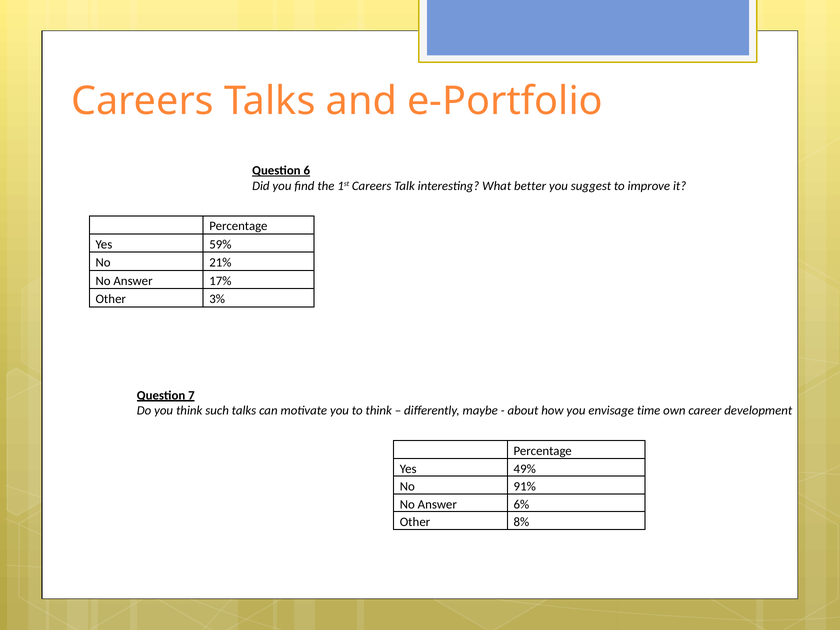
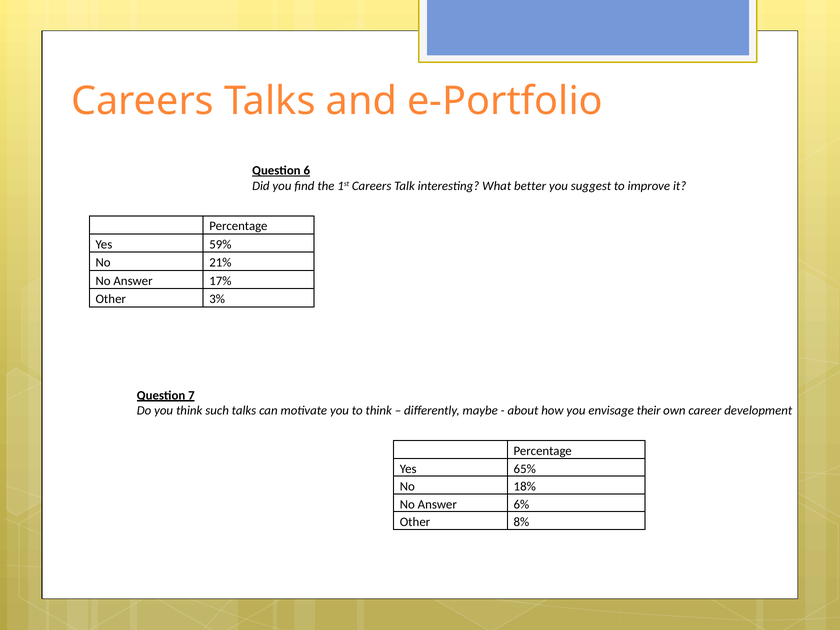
time: time -> their (649, 411)
49%: 49% -> 65% (525, 469)
91%: 91% -> 18% (525, 487)
